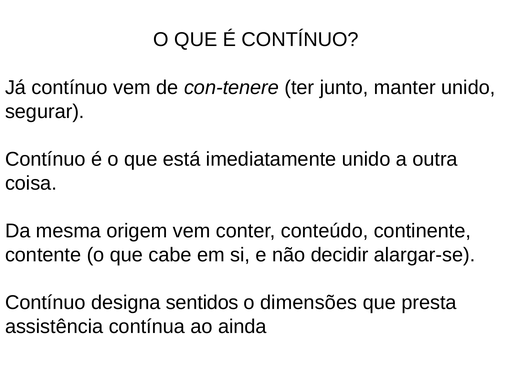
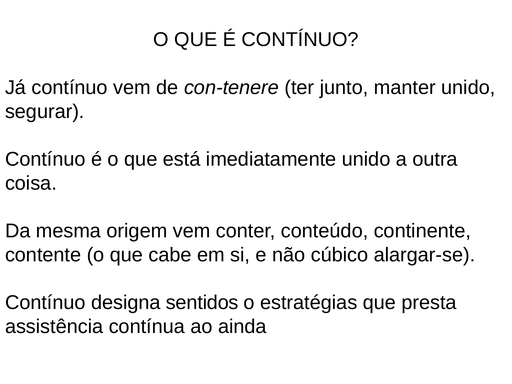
decidir: decidir -> cúbico (339, 255)
dimensões: dimensões -> estratégias (309, 303)
